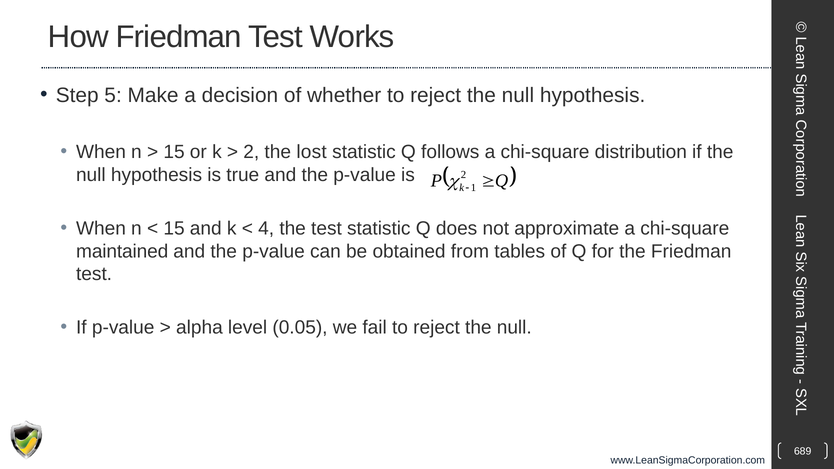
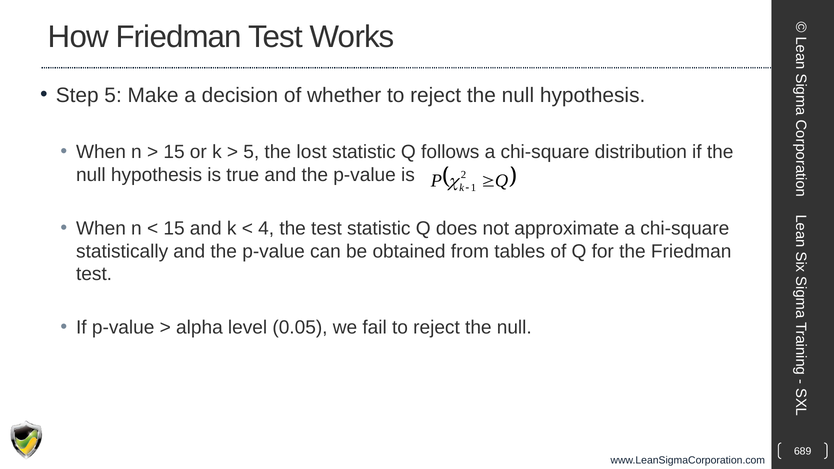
2: 2 -> 5 (251, 152)
maintained: maintained -> statistically (122, 251)
